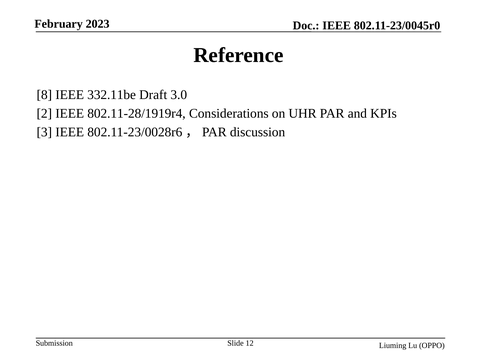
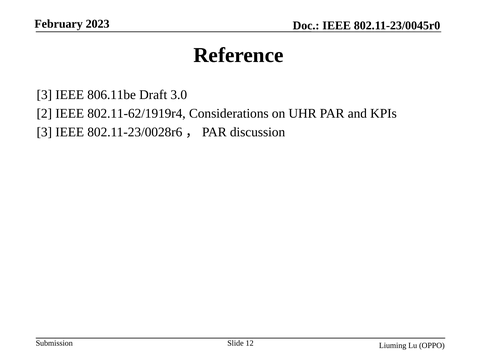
8: 8 -> 3 (44, 95)
332.11be: 332.11be -> 806.11be (112, 95)
802.11-28/1919r4: 802.11-28/1919r4 -> 802.11-62/1919r4 (136, 113)
